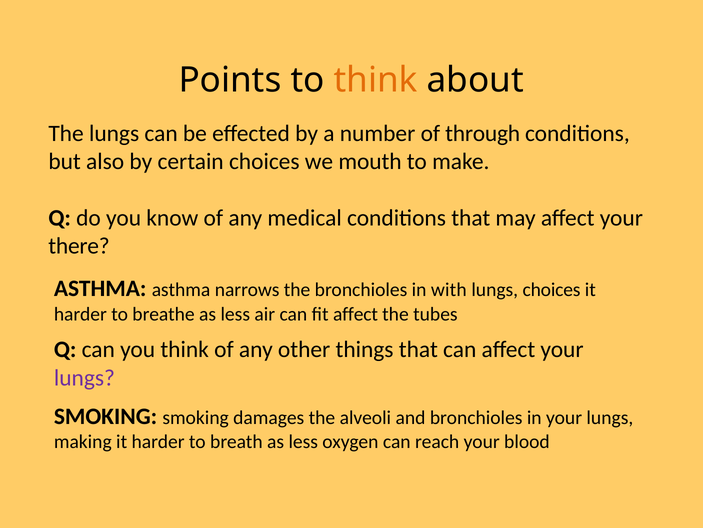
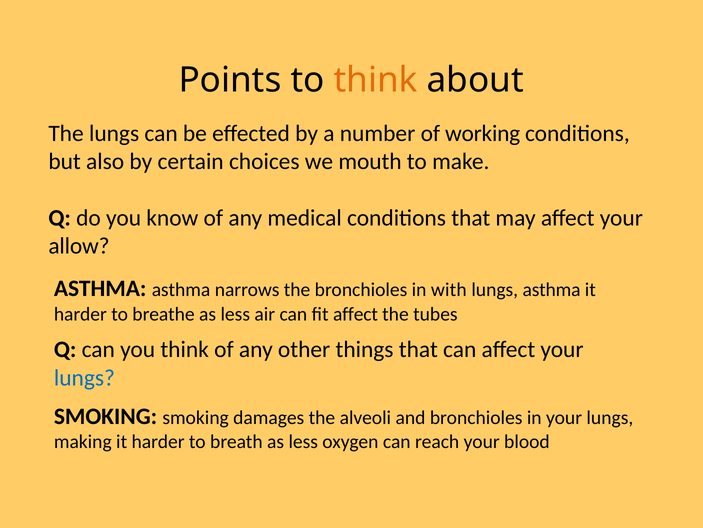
through: through -> working (483, 133)
there: there -> allow (79, 246)
lungs choices: choices -> asthma (552, 290)
lungs colour: purple -> blue (84, 377)
